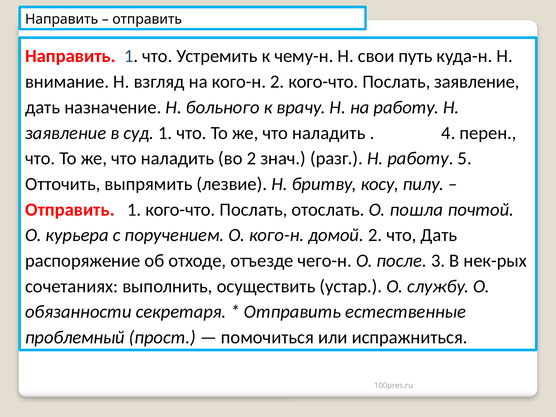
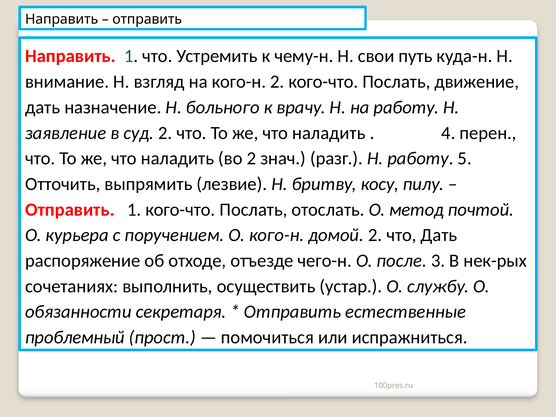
Послать заявление: заявление -> движение (477, 82)
суд 1: 1 -> 2 (165, 133)
пошла: пошла -> метод (417, 210)
